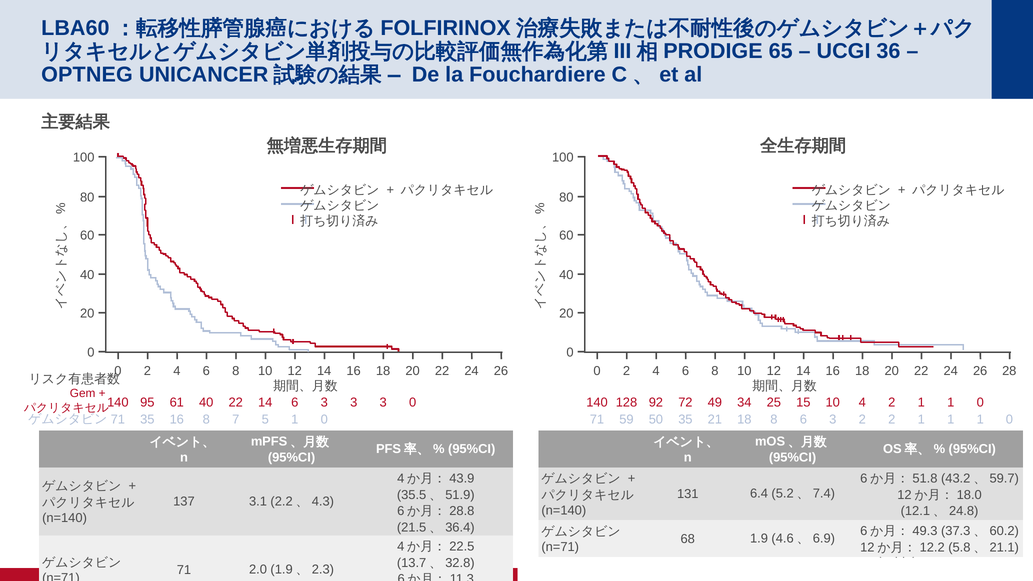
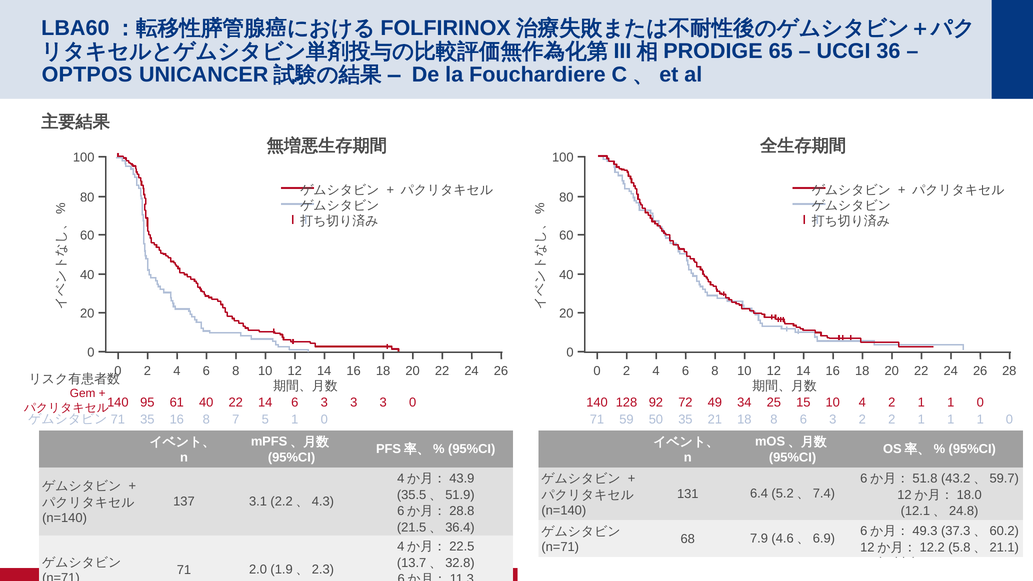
OPTNEG: OPTNEG -> OPTPOS (87, 74)
1.9: 1.9 -> 7.9 (759, 539)
